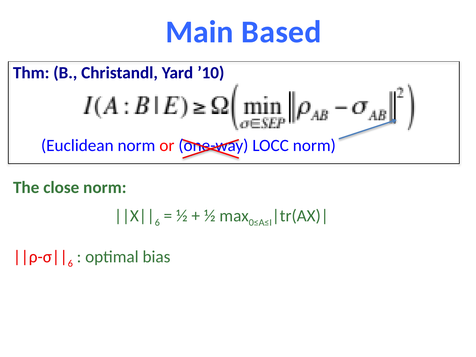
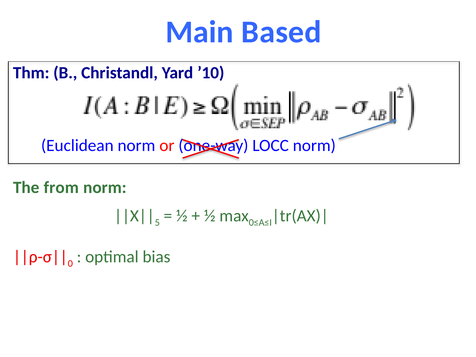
close: close -> from (61, 187)
6: 6 -> 5 (157, 223)
6: 6 -> 0 (70, 264)
